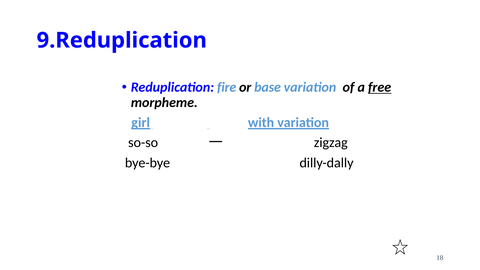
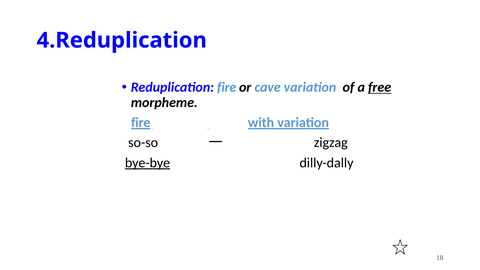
9.Reduplication: 9.Reduplication -> 4.Reduplication (122, 40)
base: base -> cave (268, 87)
girl: girl -> fire (141, 123)
bye-bye underline: none -> present (148, 163)
